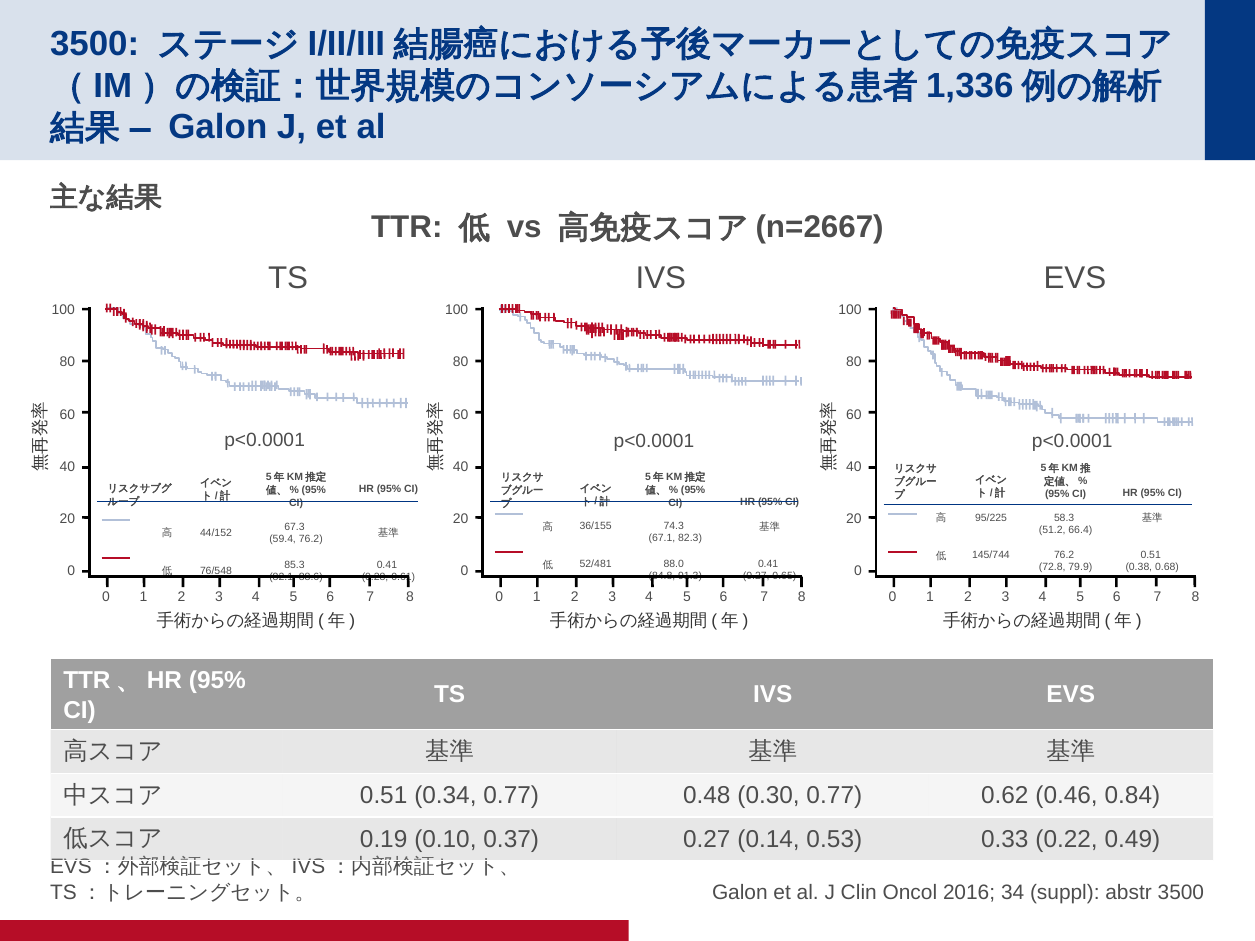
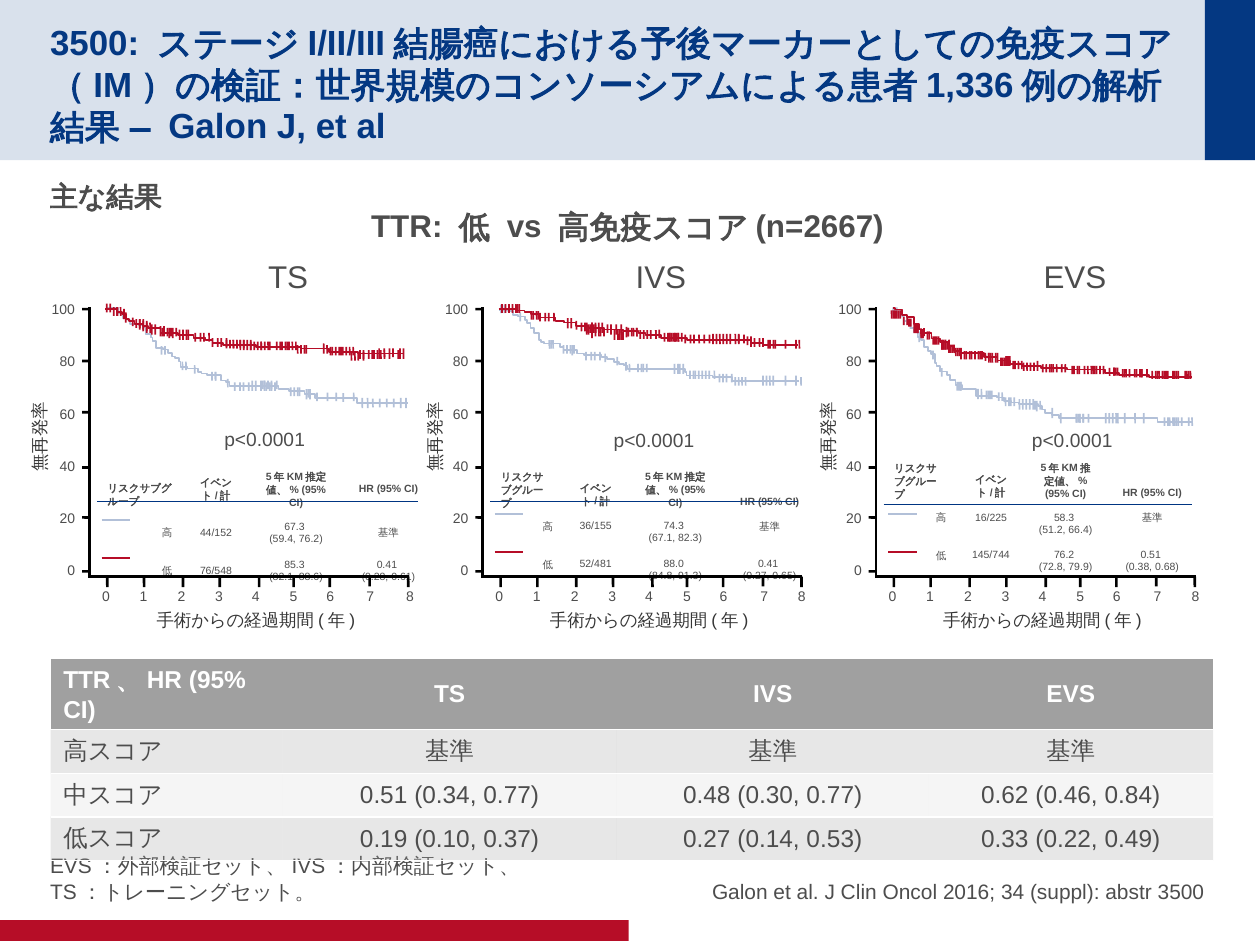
95/225: 95/225 -> 16/225 (991, 518)
